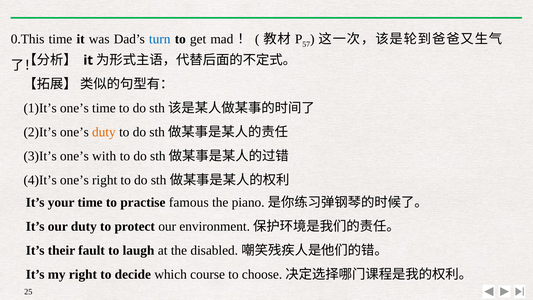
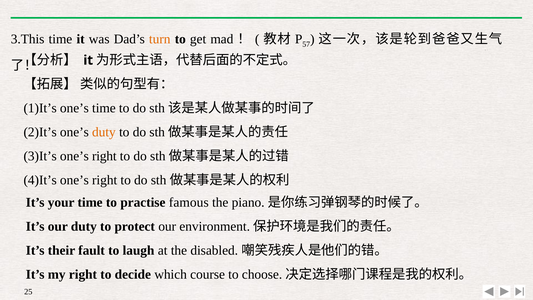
0.This: 0.This -> 3.This (28, 39)
turn colour: blue -> orange (160, 39)
3)It’s one’s with: with -> right (104, 156)
